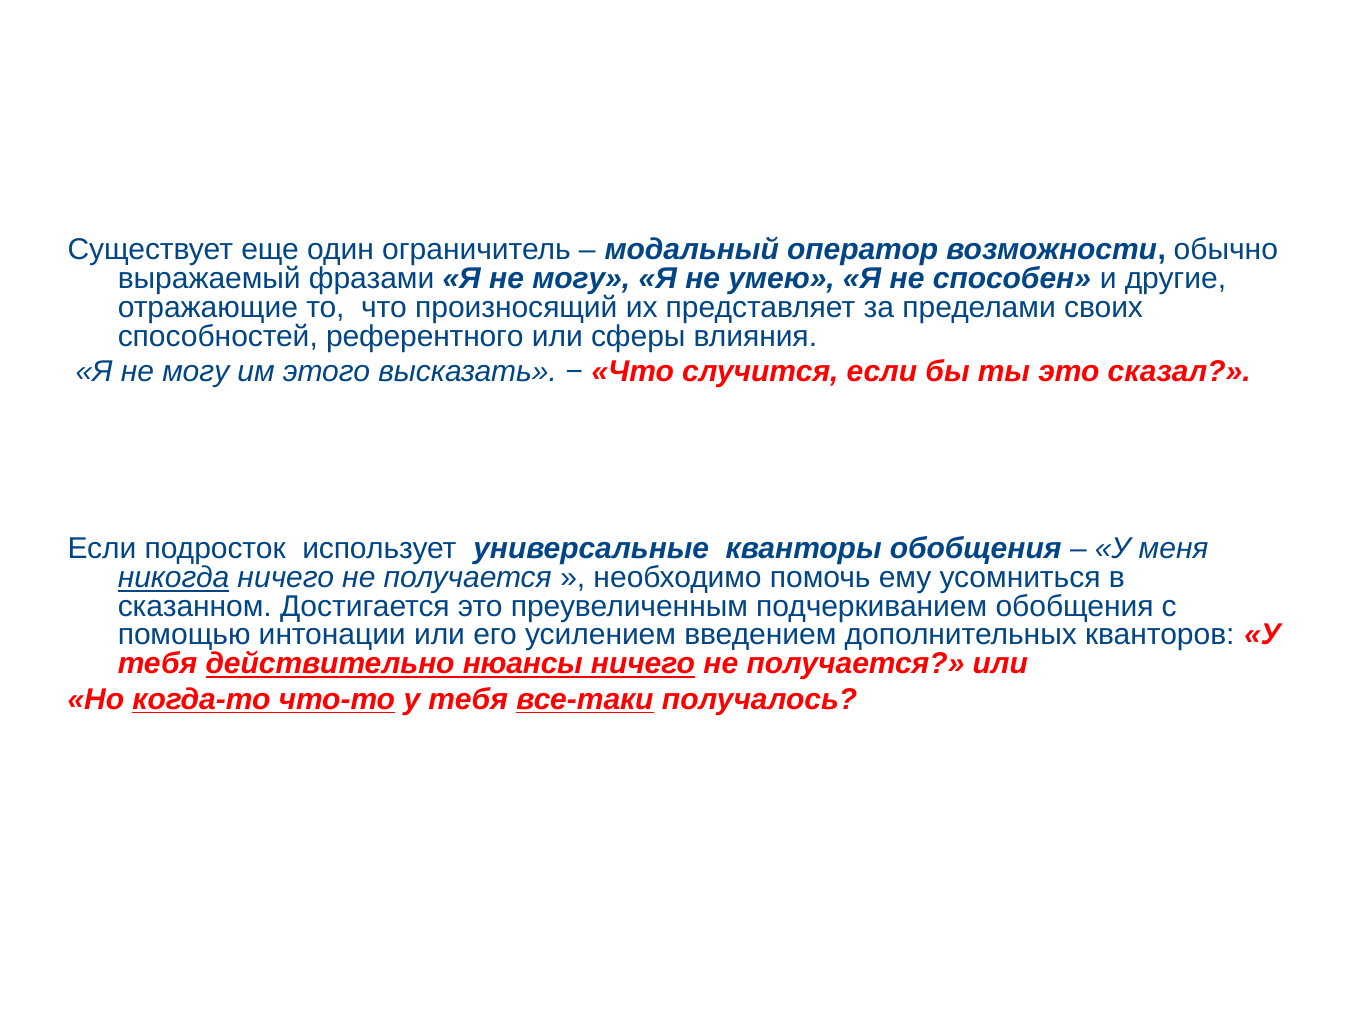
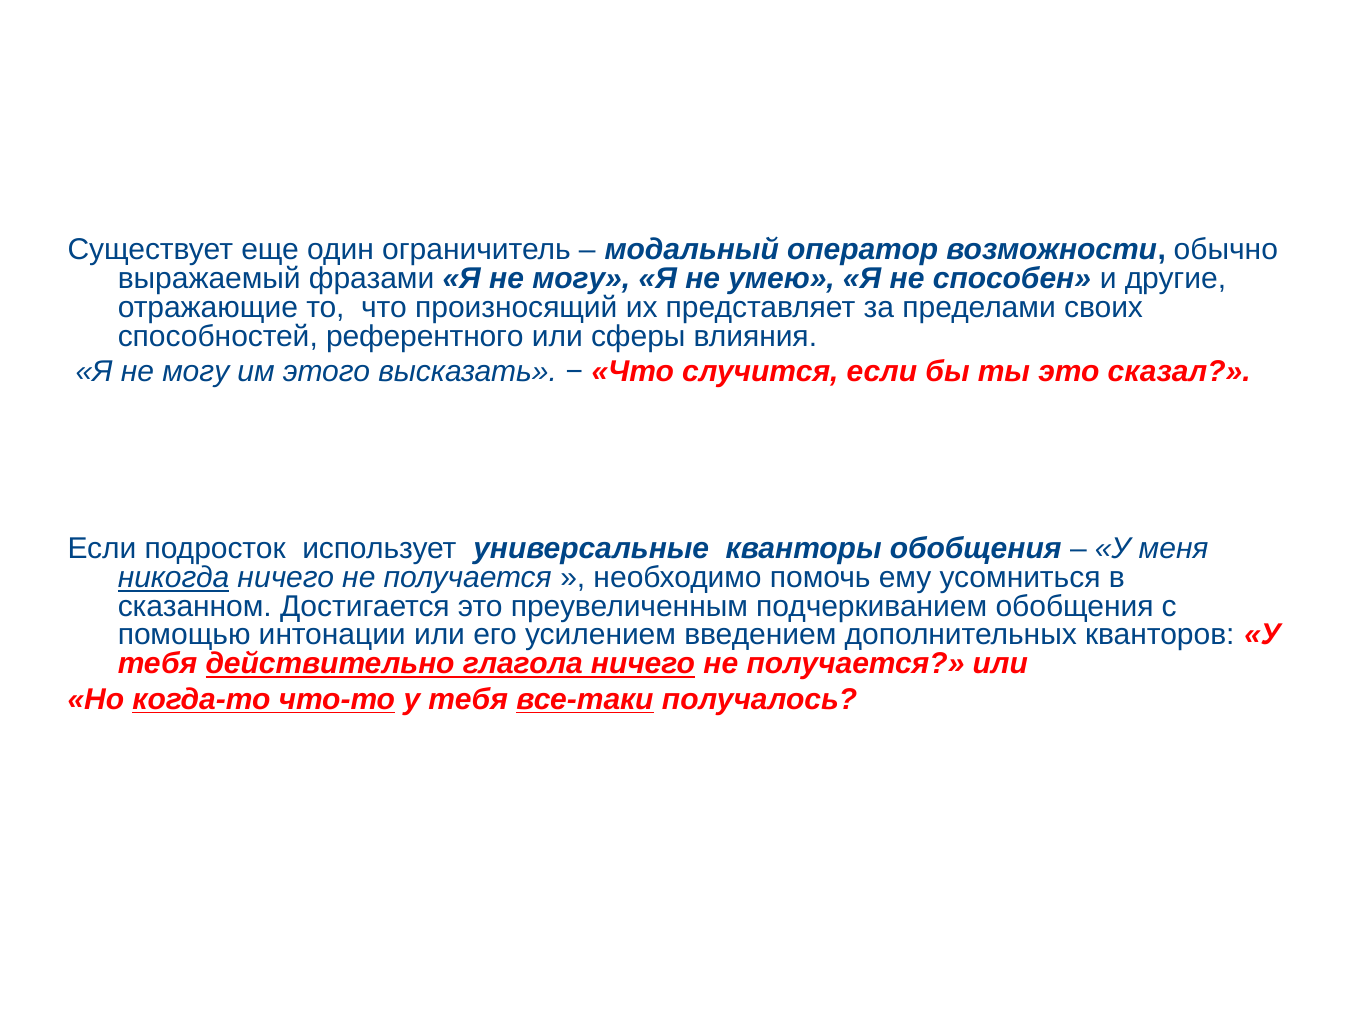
нюансы: нюансы -> глагола (523, 664)
